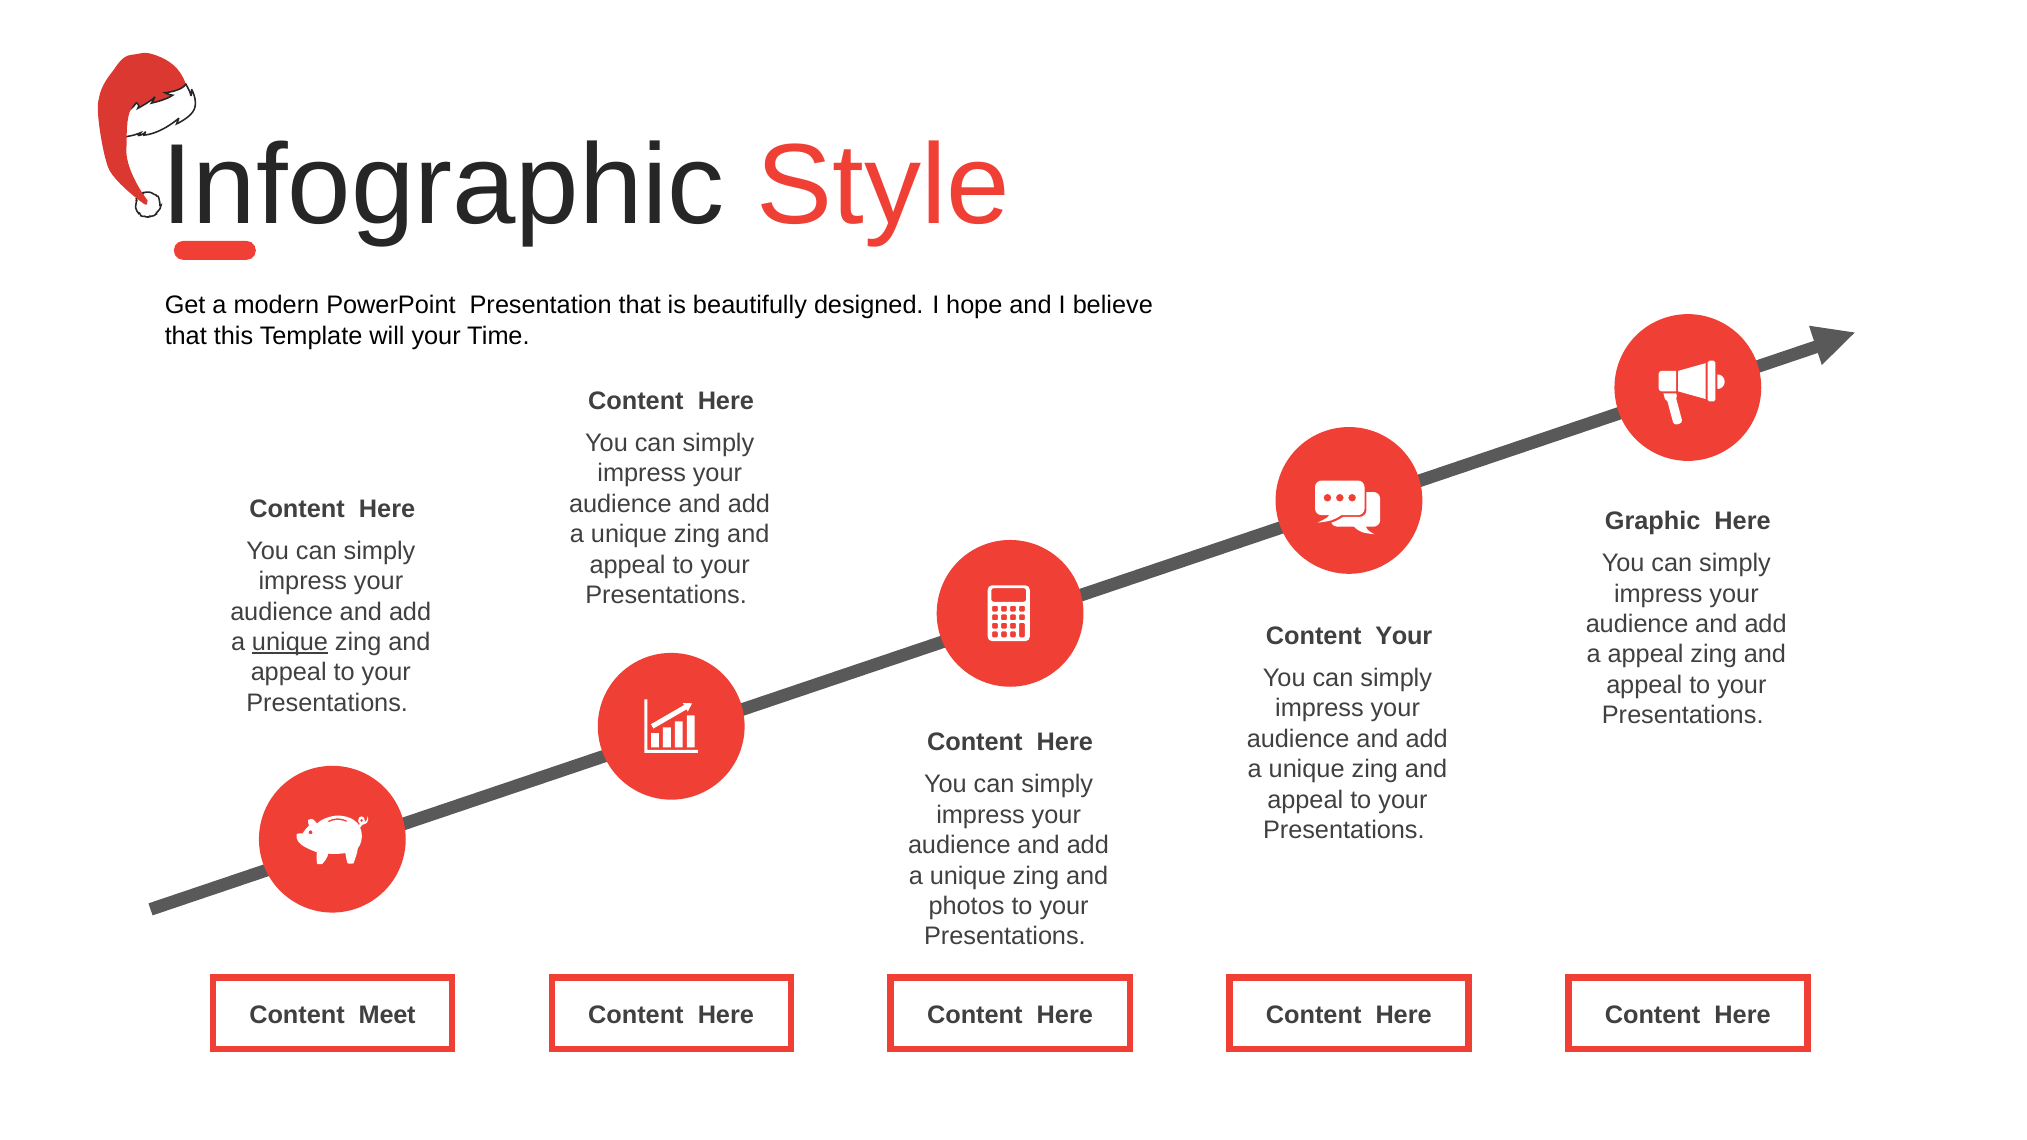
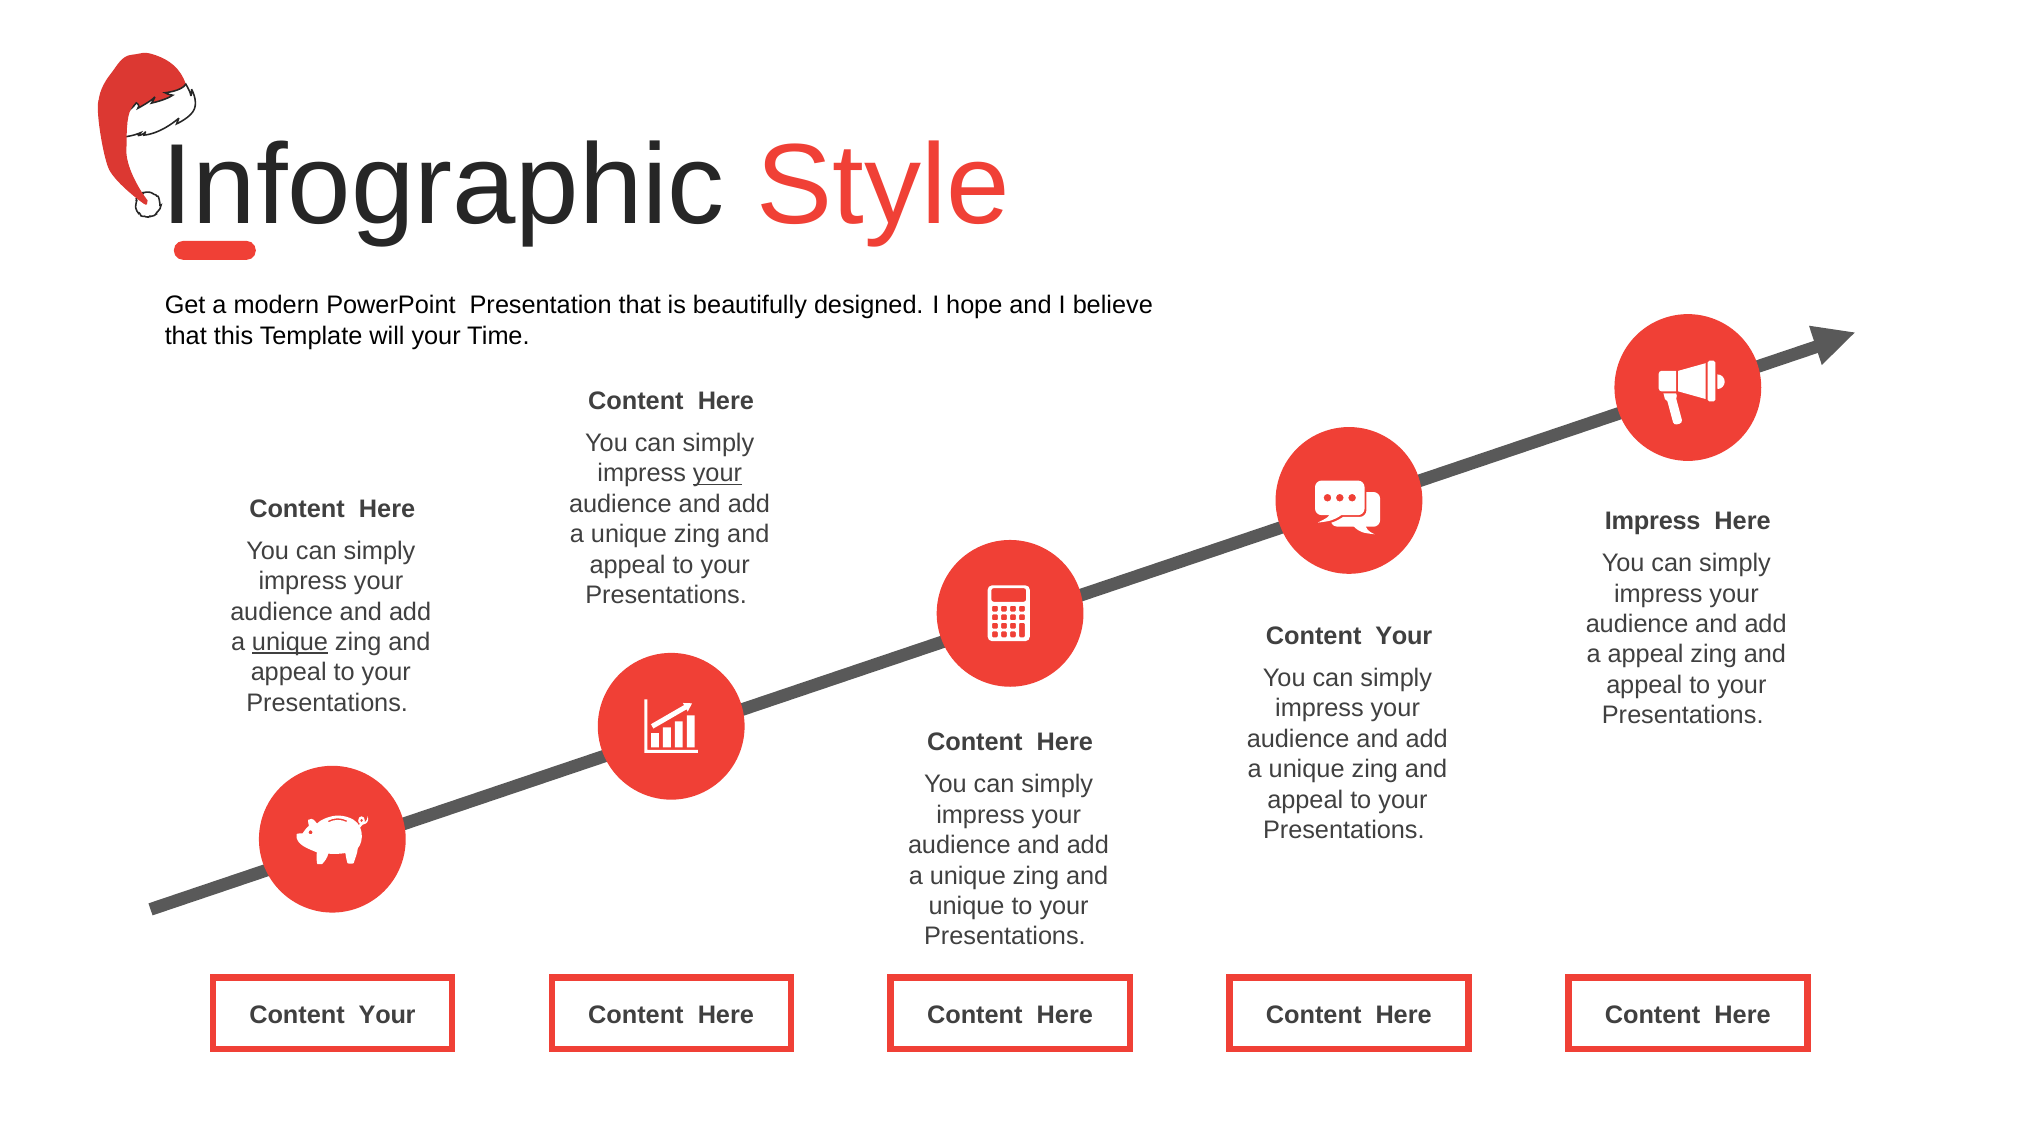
your underline: none -> present (717, 474)
Graphic: Graphic -> Impress (1653, 521)
photos: photos -> unique (967, 906)
Meet: Meet -> Your (387, 1015)
